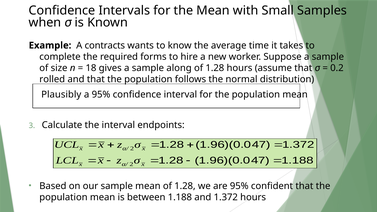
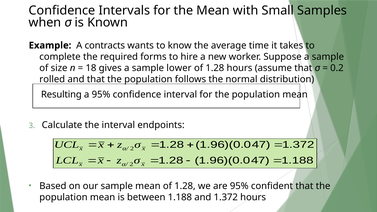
along: along -> lower (179, 68)
Plausibly: Plausibly -> Resulting (61, 95)
